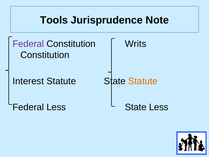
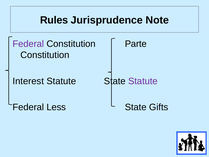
Tools: Tools -> Rules (54, 20)
Writs: Writs -> Parte (136, 44)
Statute colour: orange -> purple (143, 81)
State Less: Less -> Gifts (159, 107)
